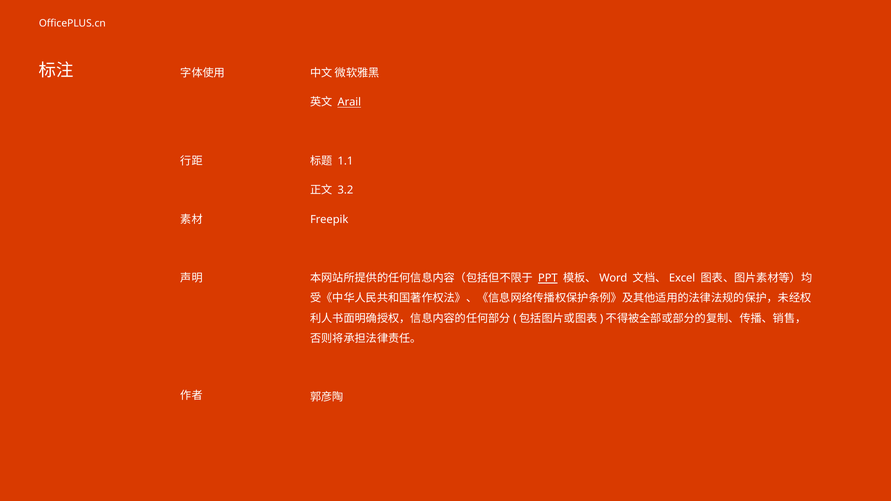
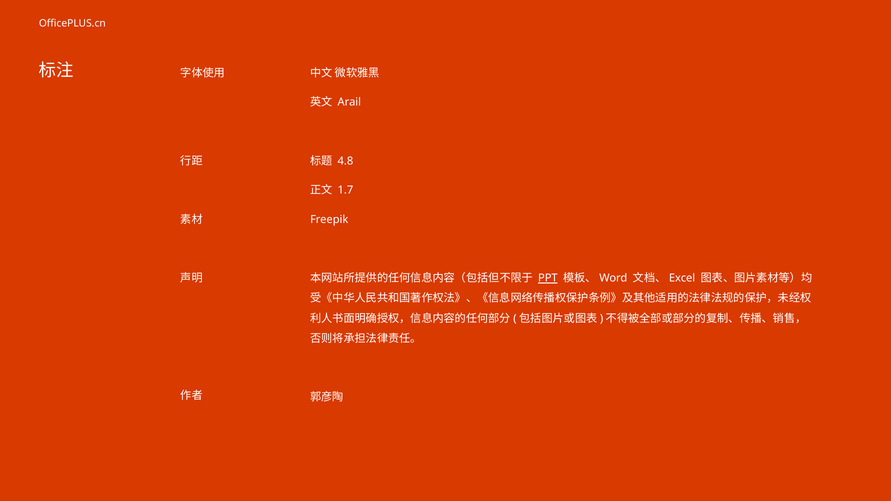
Arail underline: present -> none (349, 102)
1.1: 1.1 -> 4.8 (345, 161)
3.2: 3.2 -> 1.7 (345, 190)
